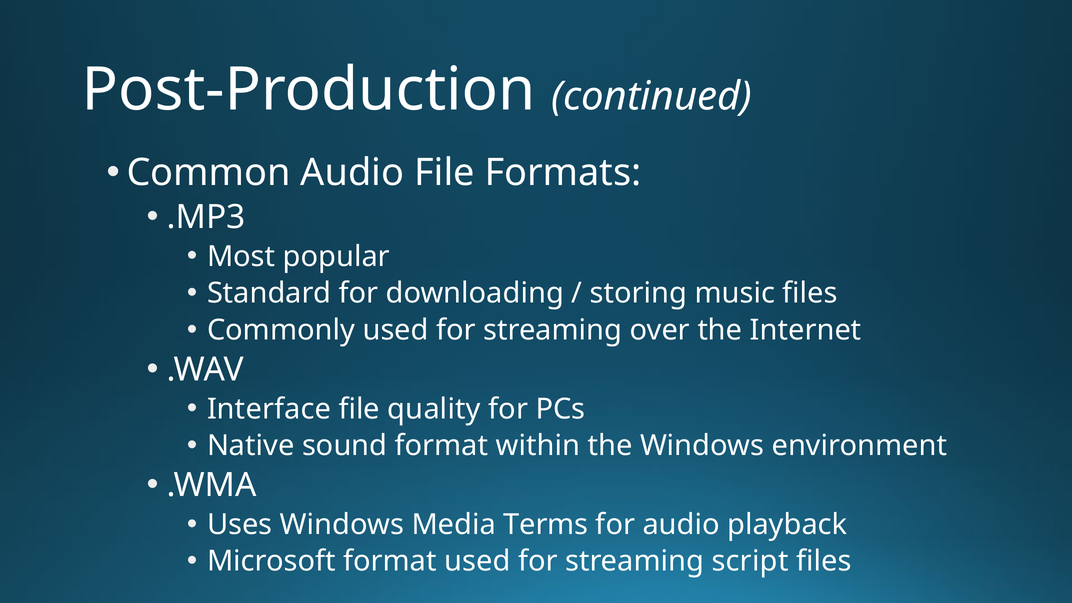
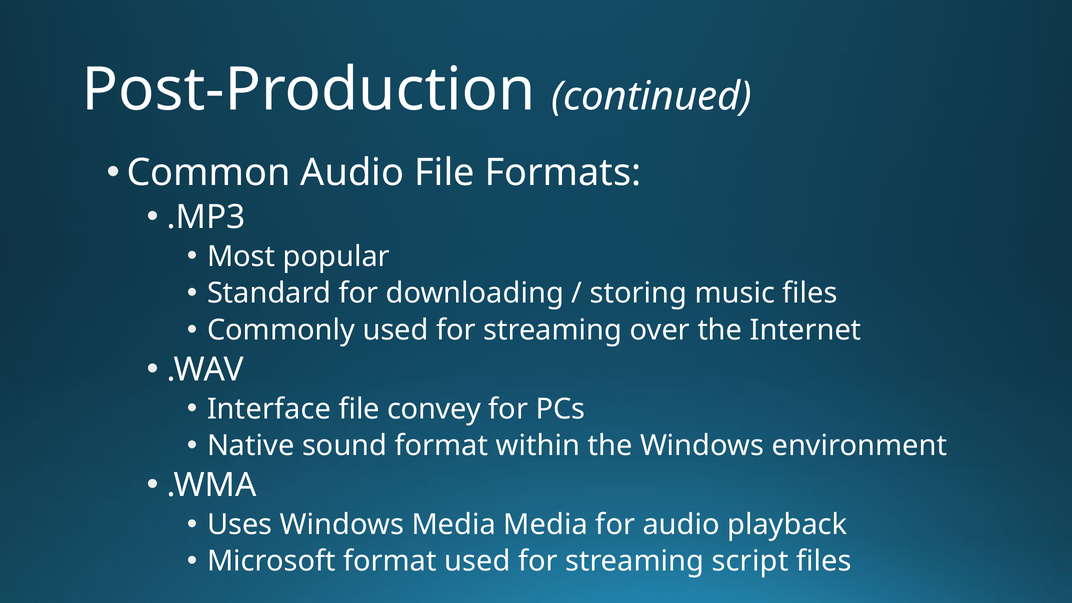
quality: quality -> convey (434, 409)
Media Terms: Terms -> Media (546, 525)
